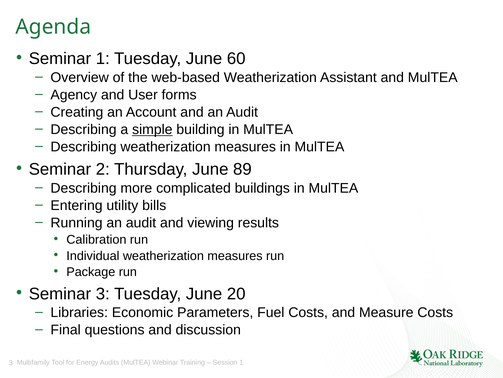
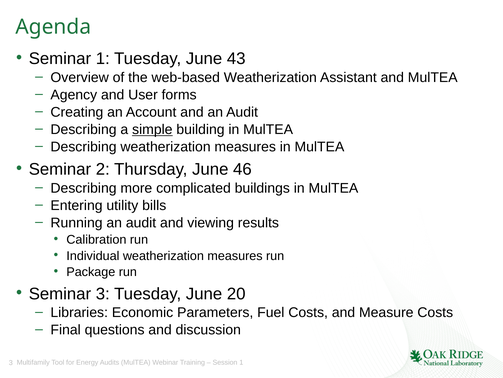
60: 60 -> 43 (236, 59)
89: 89 -> 46 (242, 169)
